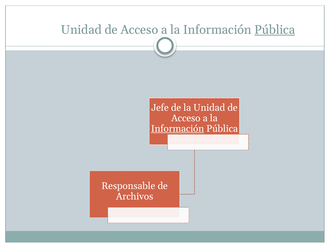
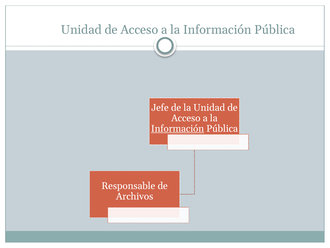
Pública underline: present -> none (275, 30)
